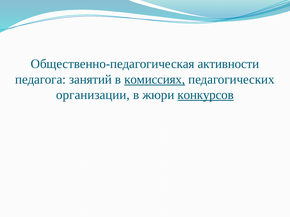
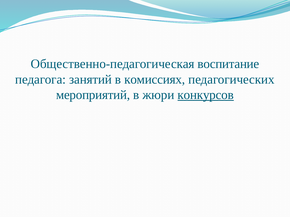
активности: активности -> воспитание (228, 64)
комиссиях underline: present -> none (155, 80)
организации: организации -> мероприятий (93, 95)
